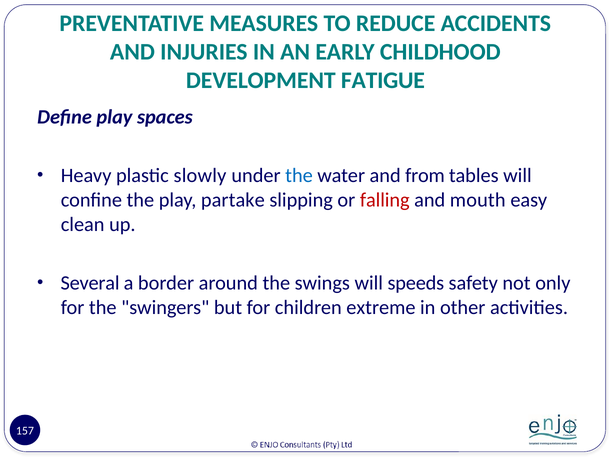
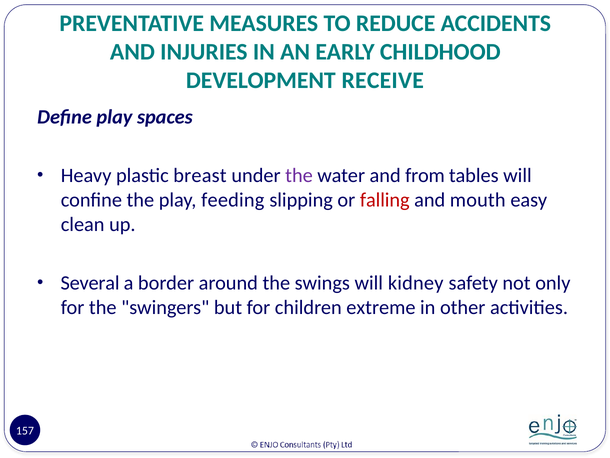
FATIGUE: FATIGUE -> RECEIVE (383, 81)
slowly: slowly -> breast (200, 175)
the colour: blue -> purple (299, 175)
partake: partake -> feeding (233, 200)
speeds: speeds -> kidney (416, 283)
